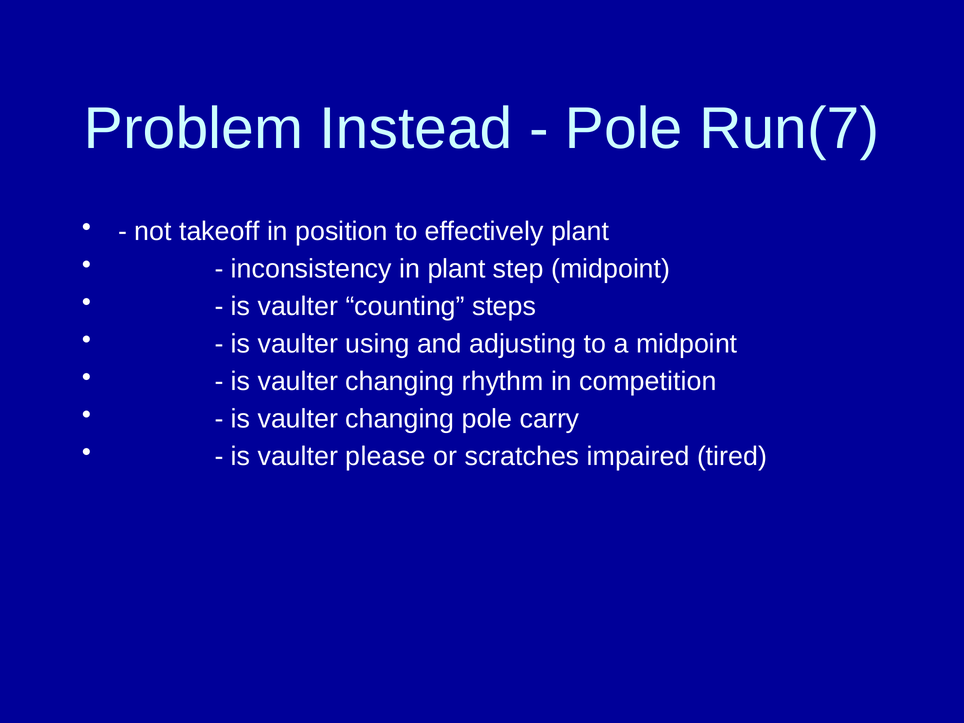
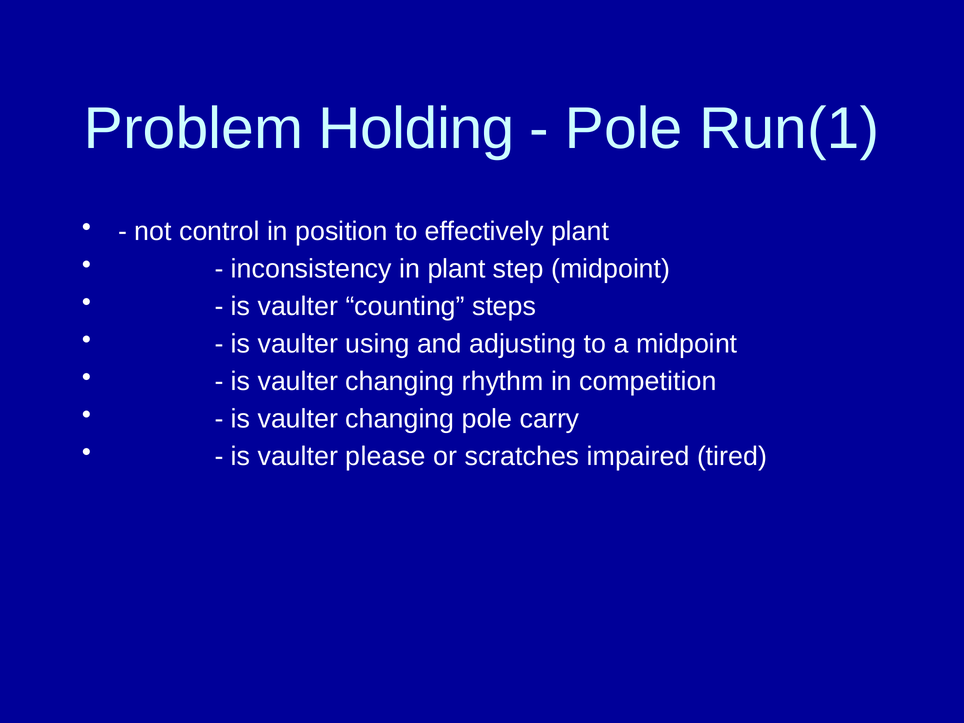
Instead: Instead -> Holding (416, 129)
Run(7: Run(7 -> Run(1 (789, 129)
takeoff: takeoff -> control (219, 232)
